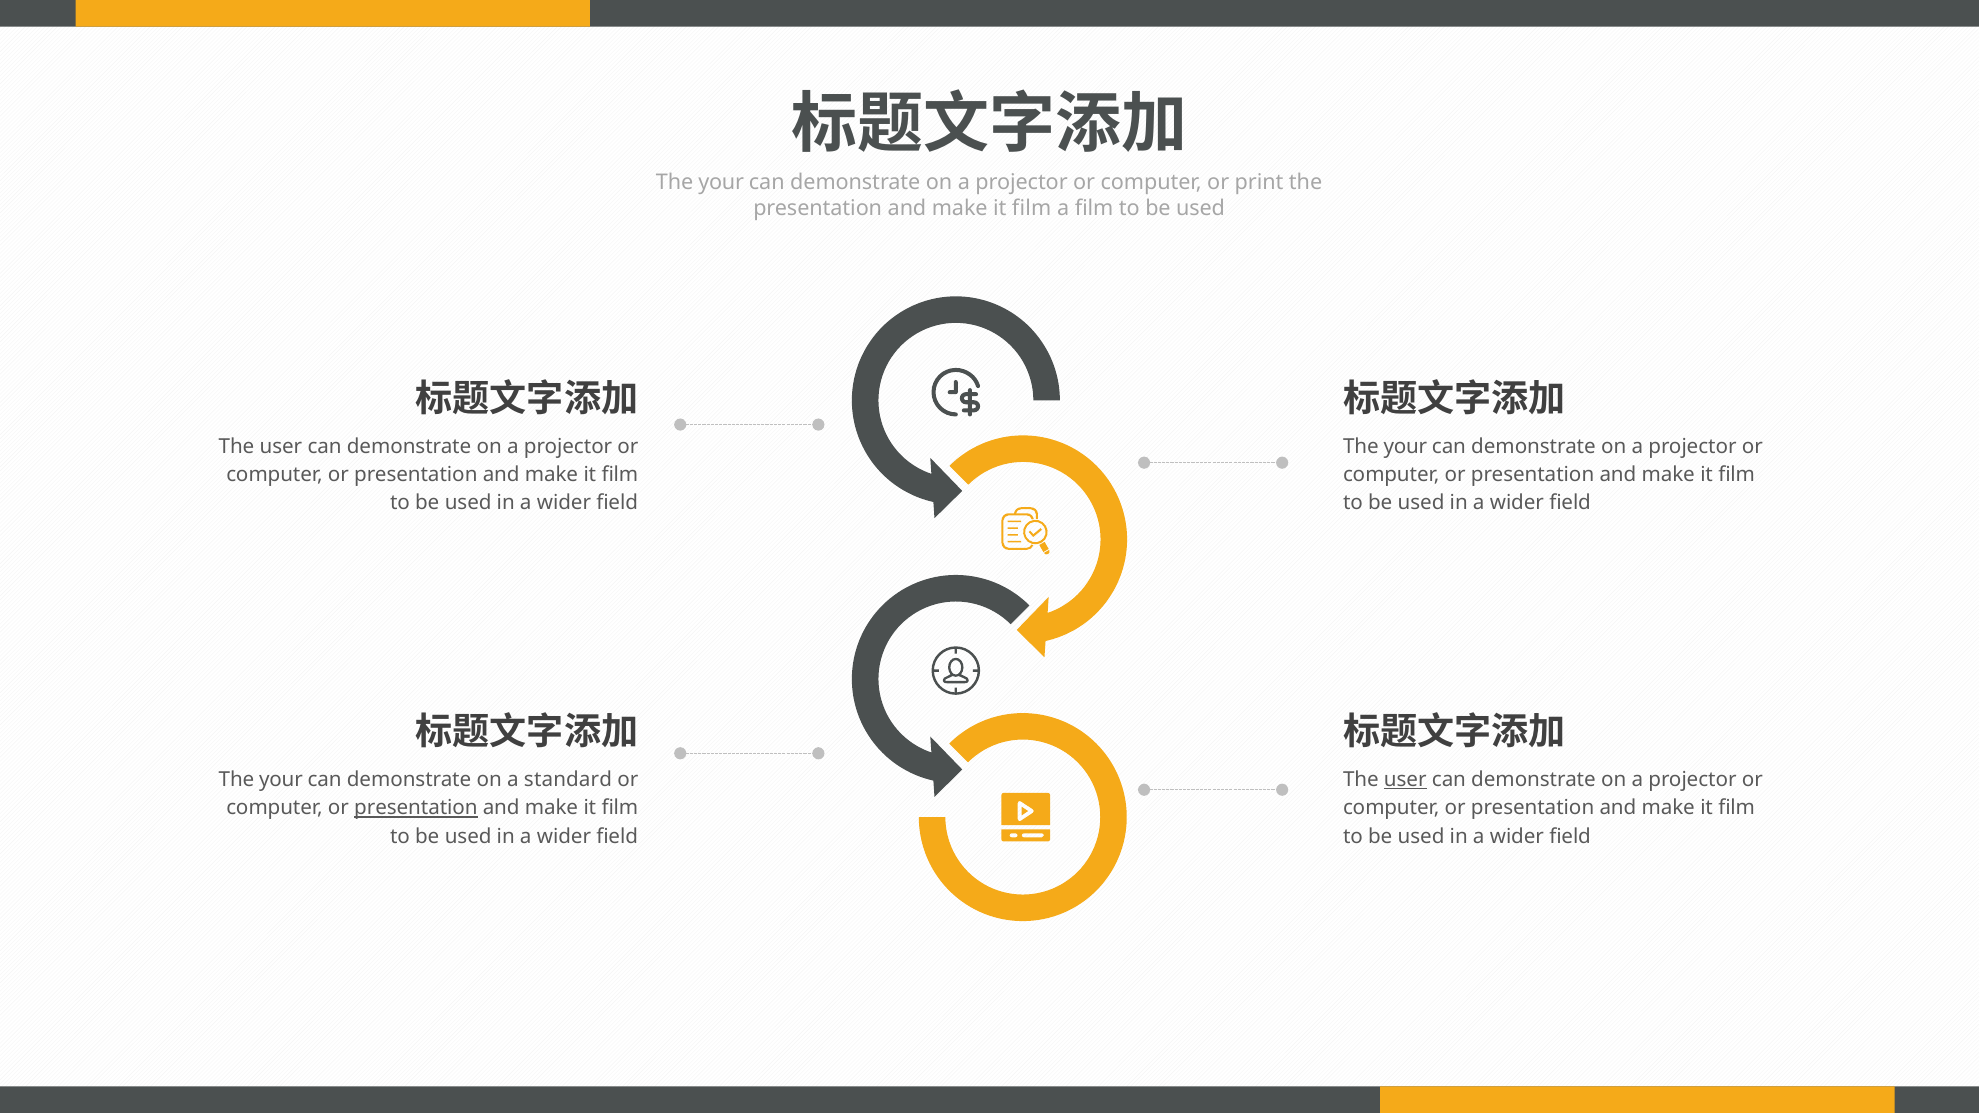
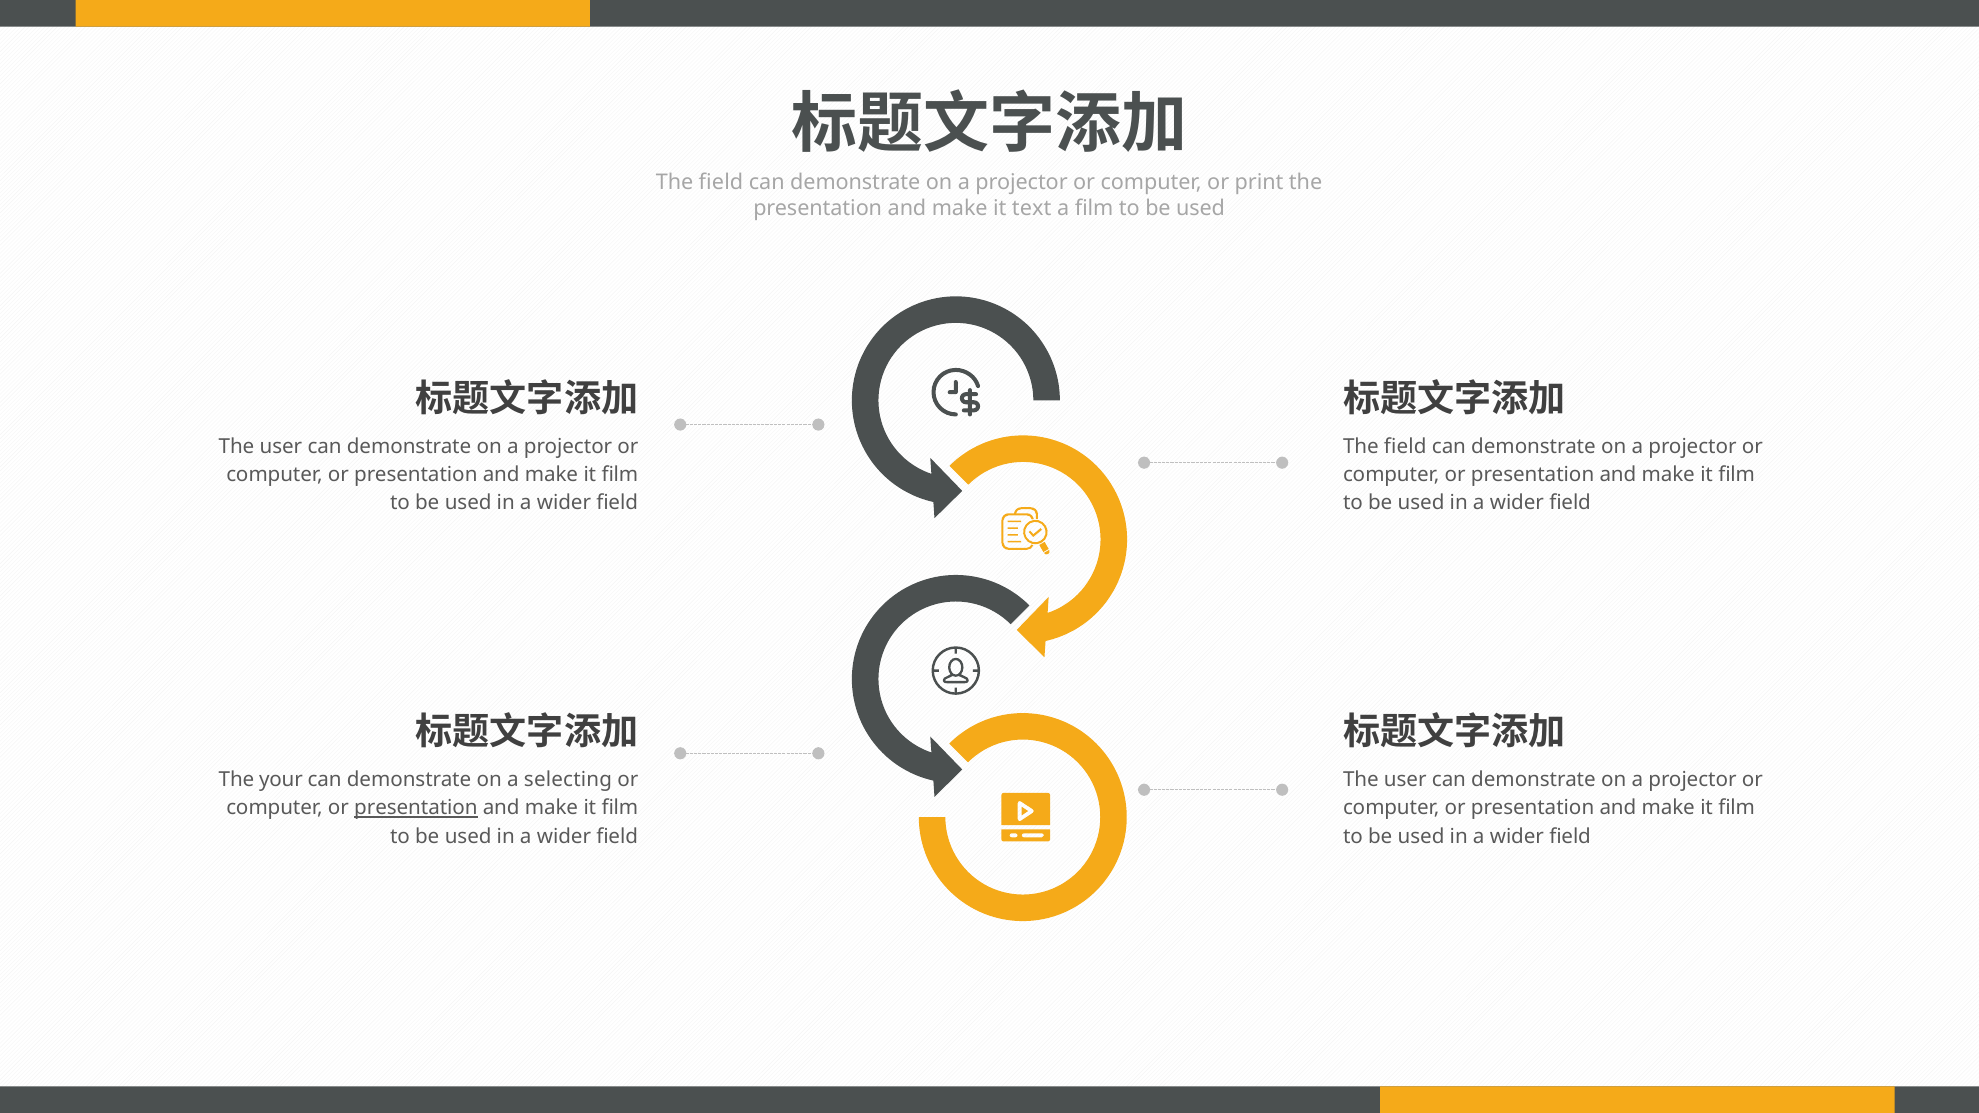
your: your -> field (721, 183)
film: film -> text (1032, 209)
your: your -> field (1405, 446)
standard: standard -> selecting (568, 780)
user underline: present -> none (1405, 780)
